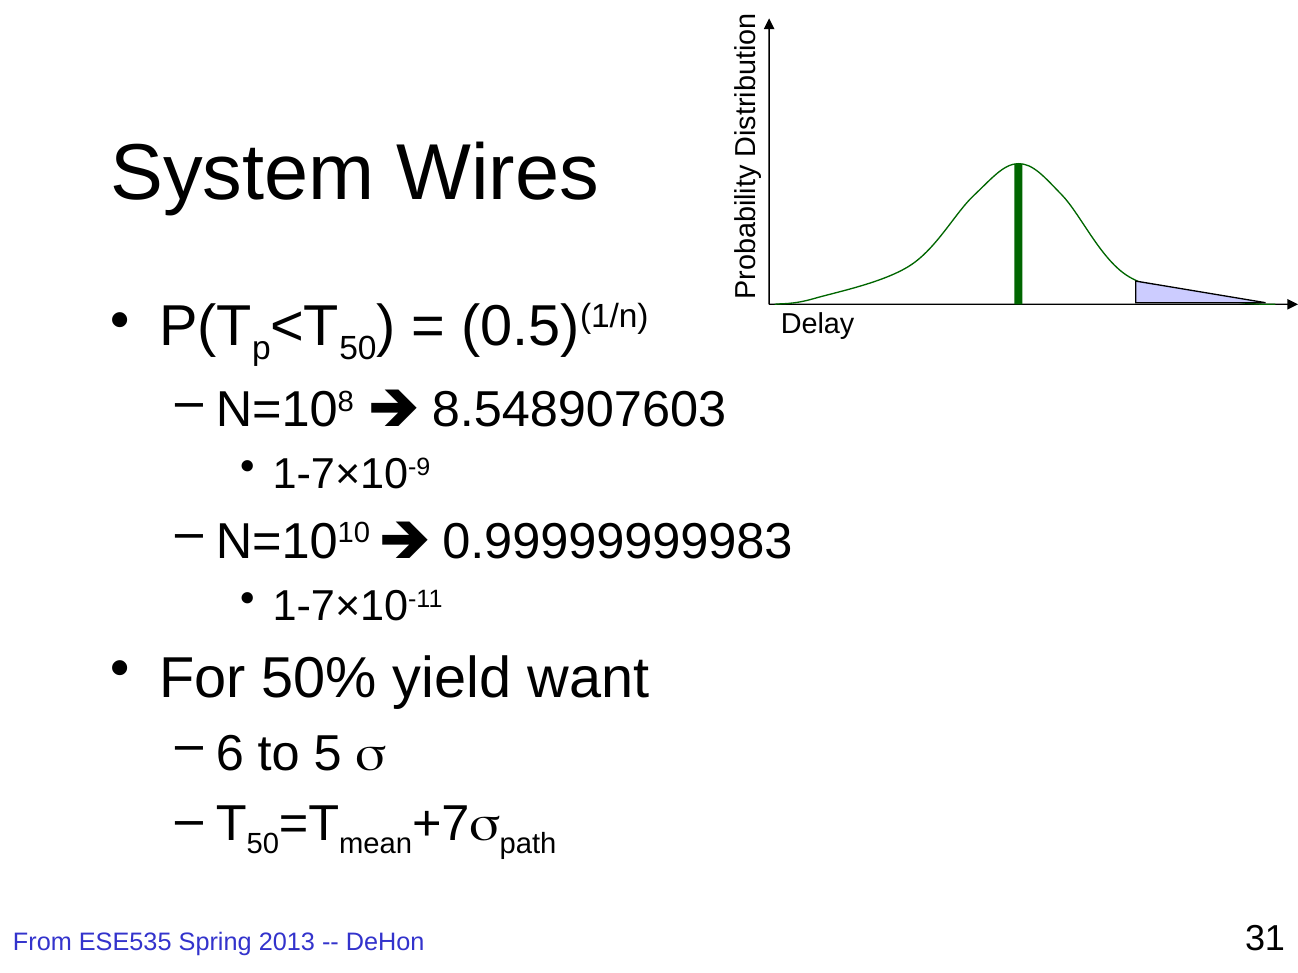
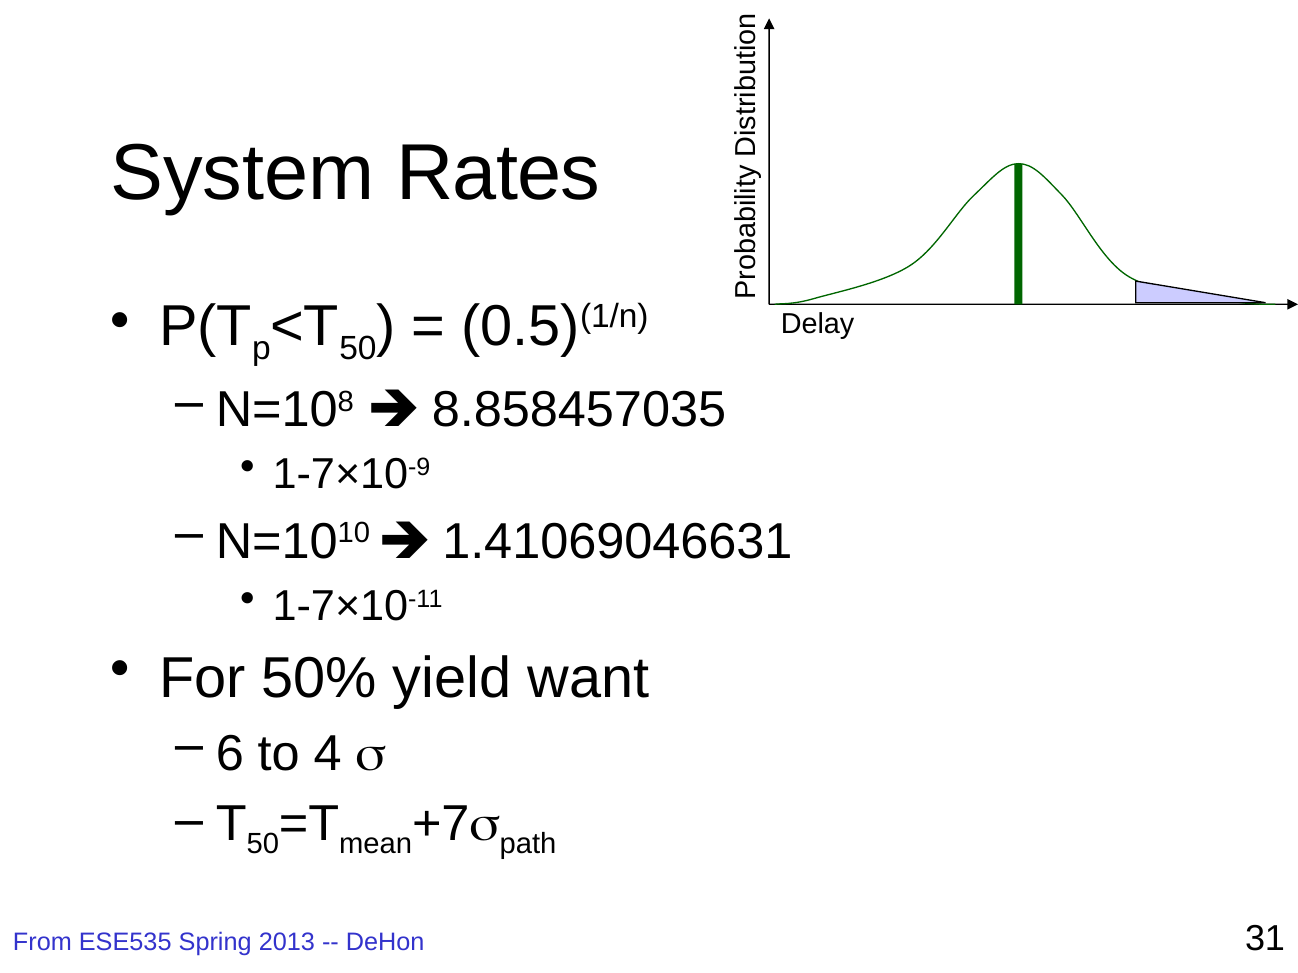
Wires: Wires -> Rates (498, 173)
8.548907603: 8.548907603 -> 8.858457035 (579, 410)
0.99999999983: 0.99999999983 -> 1.41069046631 (617, 542)
5: 5 -> 4 (328, 754)
